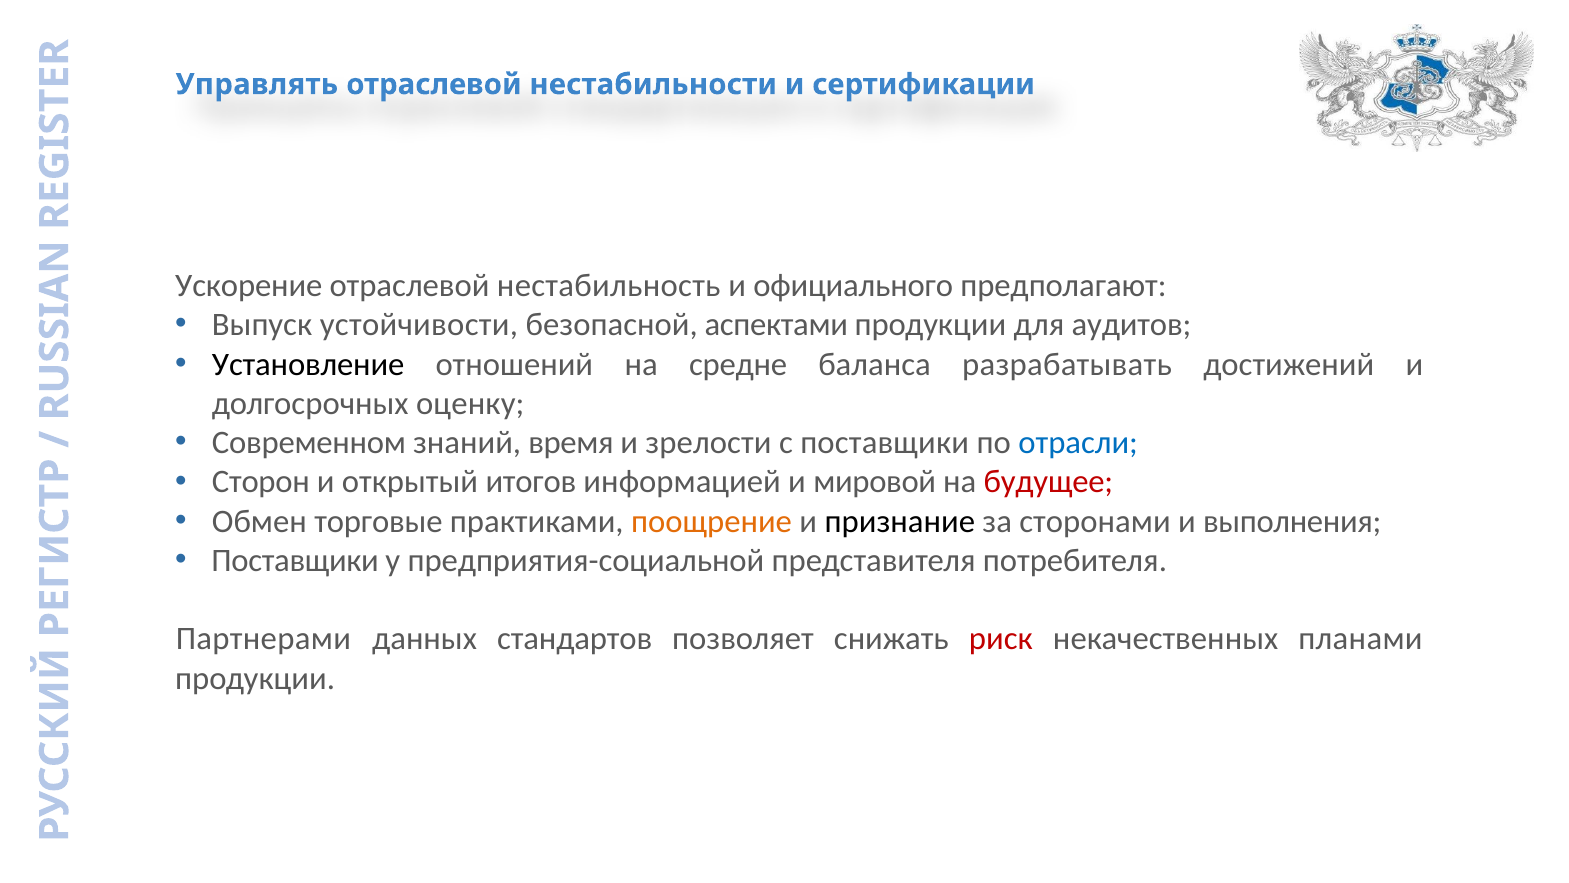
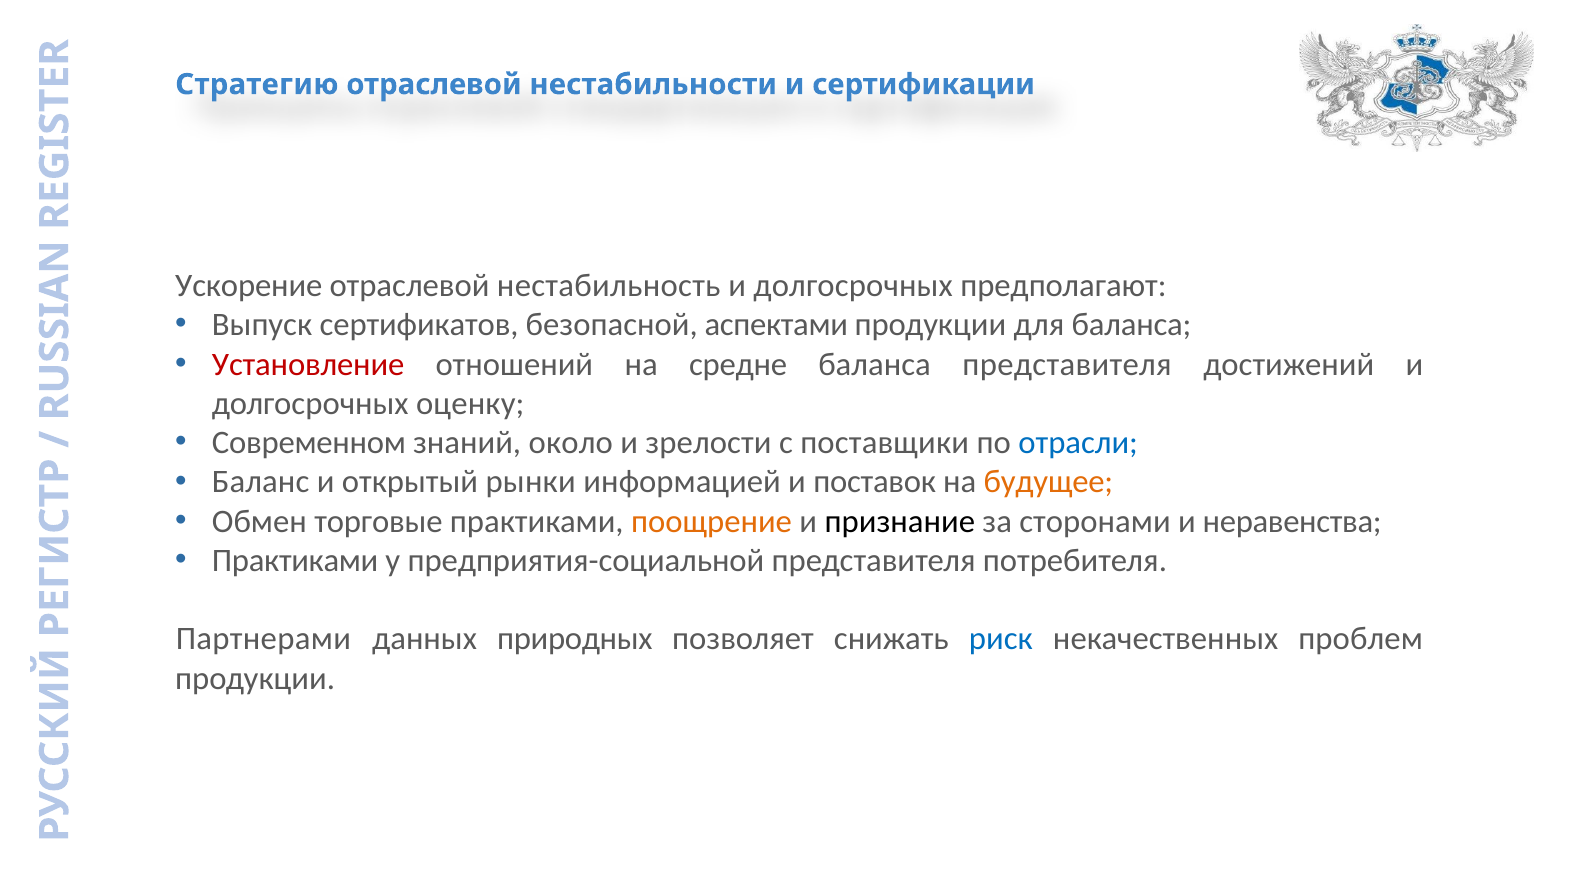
Управлять: Управлять -> Стратегию (257, 84)
официального: официального -> долгосрочных (853, 286)
устойчивости: устойчивости -> сертификатов (419, 325)
для аудитов: аудитов -> баланса (1132, 325)
Установление colour: black -> red (308, 364)
баланса разрабатывать: разрабатывать -> представителя (1067, 364)
время: время -> около (571, 443)
Сторон: Сторон -> Баланс (261, 482)
итогов: итогов -> рынки (531, 482)
мировой: мировой -> поставок (875, 482)
будущее colour: red -> orange (1048, 482)
выполнения: выполнения -> неравенства (1292, 521)
Поставщики: Поставщики -> Практиками (295, 560)
стандартов: стандартов -> природных (575, 639)
риск colour: red -> blue (1001, 639)
планами: планами -> проблем (1361, 639)
